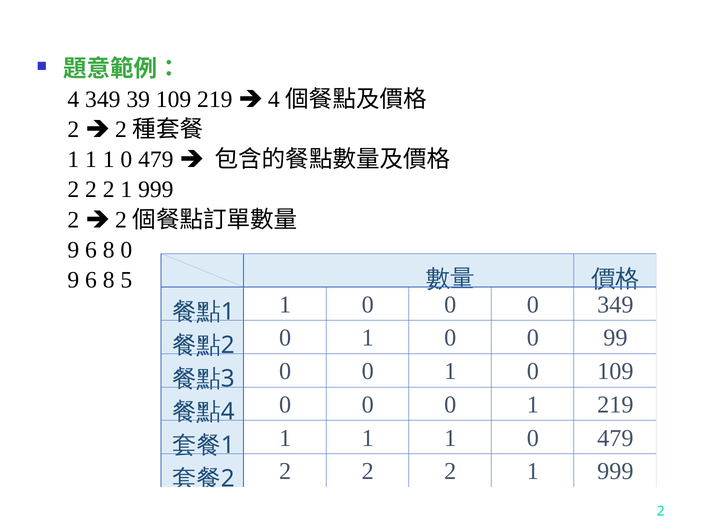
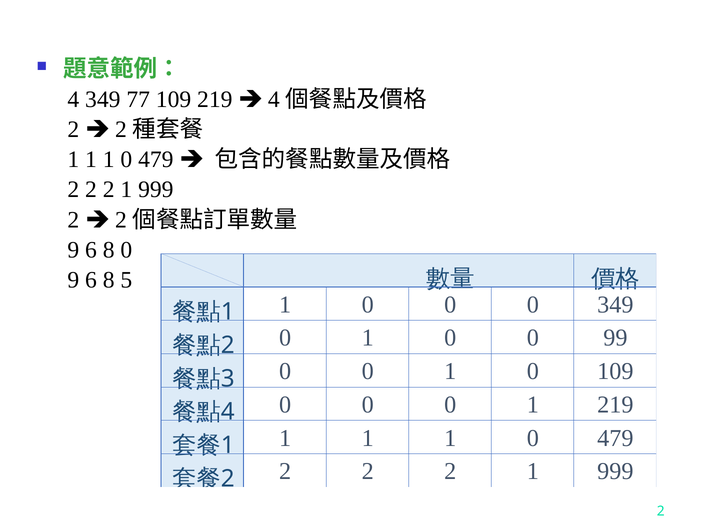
39: 39 -> 77 (138, 99)
